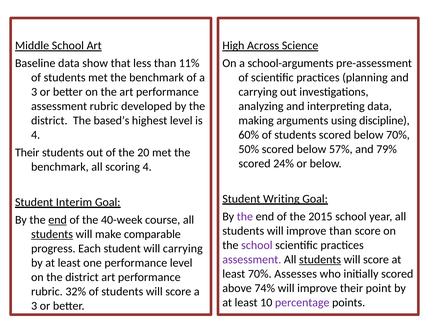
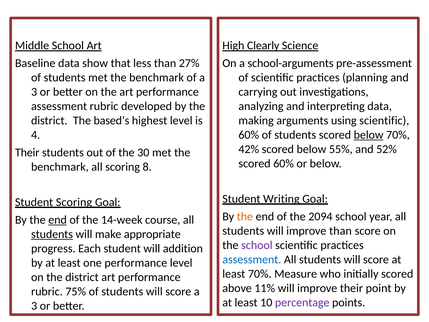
Across: Across -> Clearly (263, 46)
11%: 11% -> 27% (189, 63)
using discipline: discipline -> scientific (384, 121)
below underline: none -> present (369, 135)
50%: 50% -> 42% (249, 149)
57%: 57% -> 55% (341, 149)
79%: 79% -> 52% (387, 149)
20: 20 -> 30 (143, 152)
scored 24%: 24% -> 60% (284, 163)
scoring 4: 4 -> 8 (147, 167)
Student Interim: Interim -> Scoring (74, 202)
the colour: purple -> orange (245, 216)
2015: 2015 -> 2094 (320, 216)
40-week: 40-week -> 14-week (122, 220)
comparable: comparable -> appropriate (152, 234)
will carrying: carrying -> addition (183, 248)
assessment colour: purple -> blue (252, 259)
students underline: present -> none (320, 259)
Assesses: Assesses -> Measure (296, 274)
74%: 74% -> 11% (265, 288)
32%: 32% -> 75% (76, 291)
